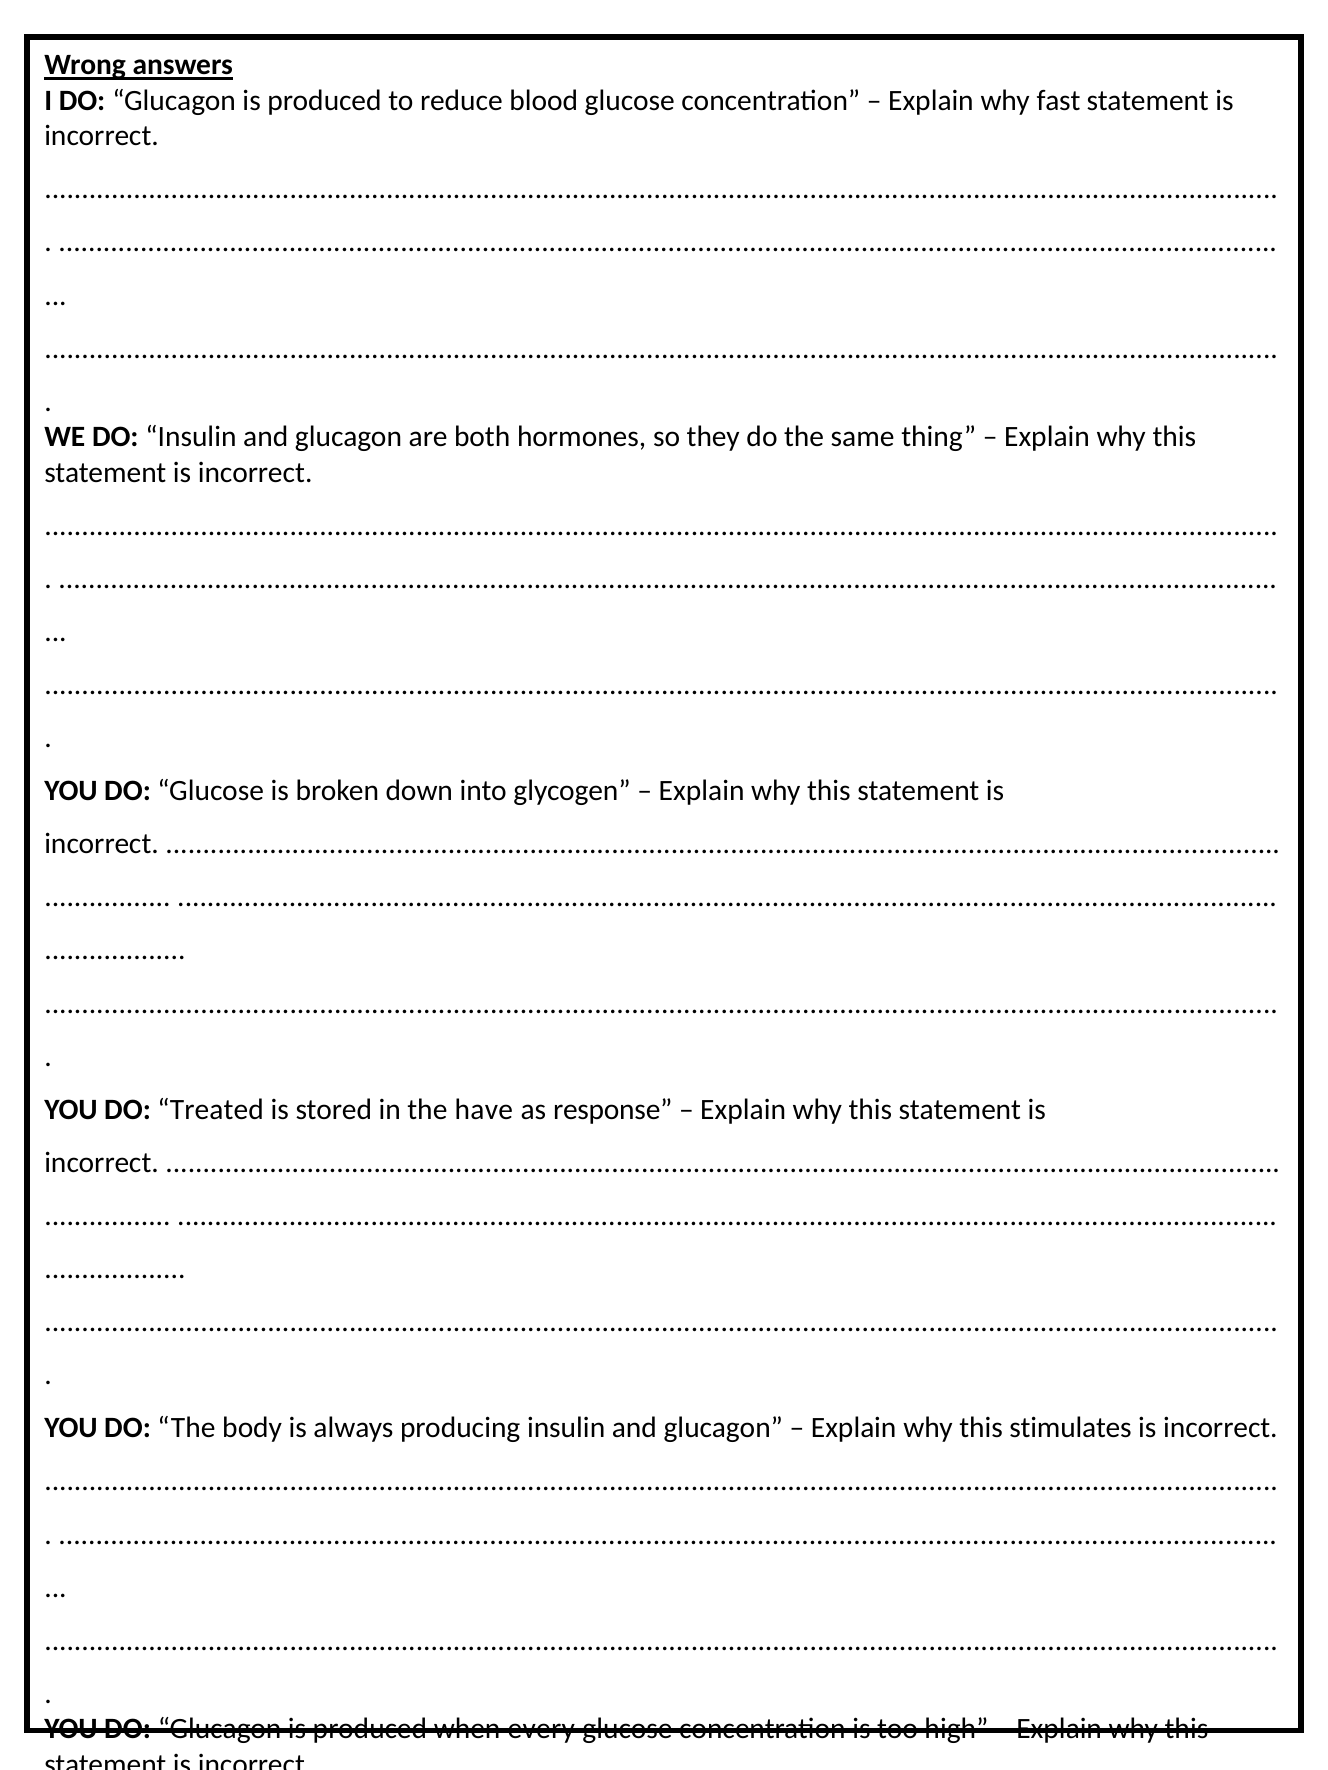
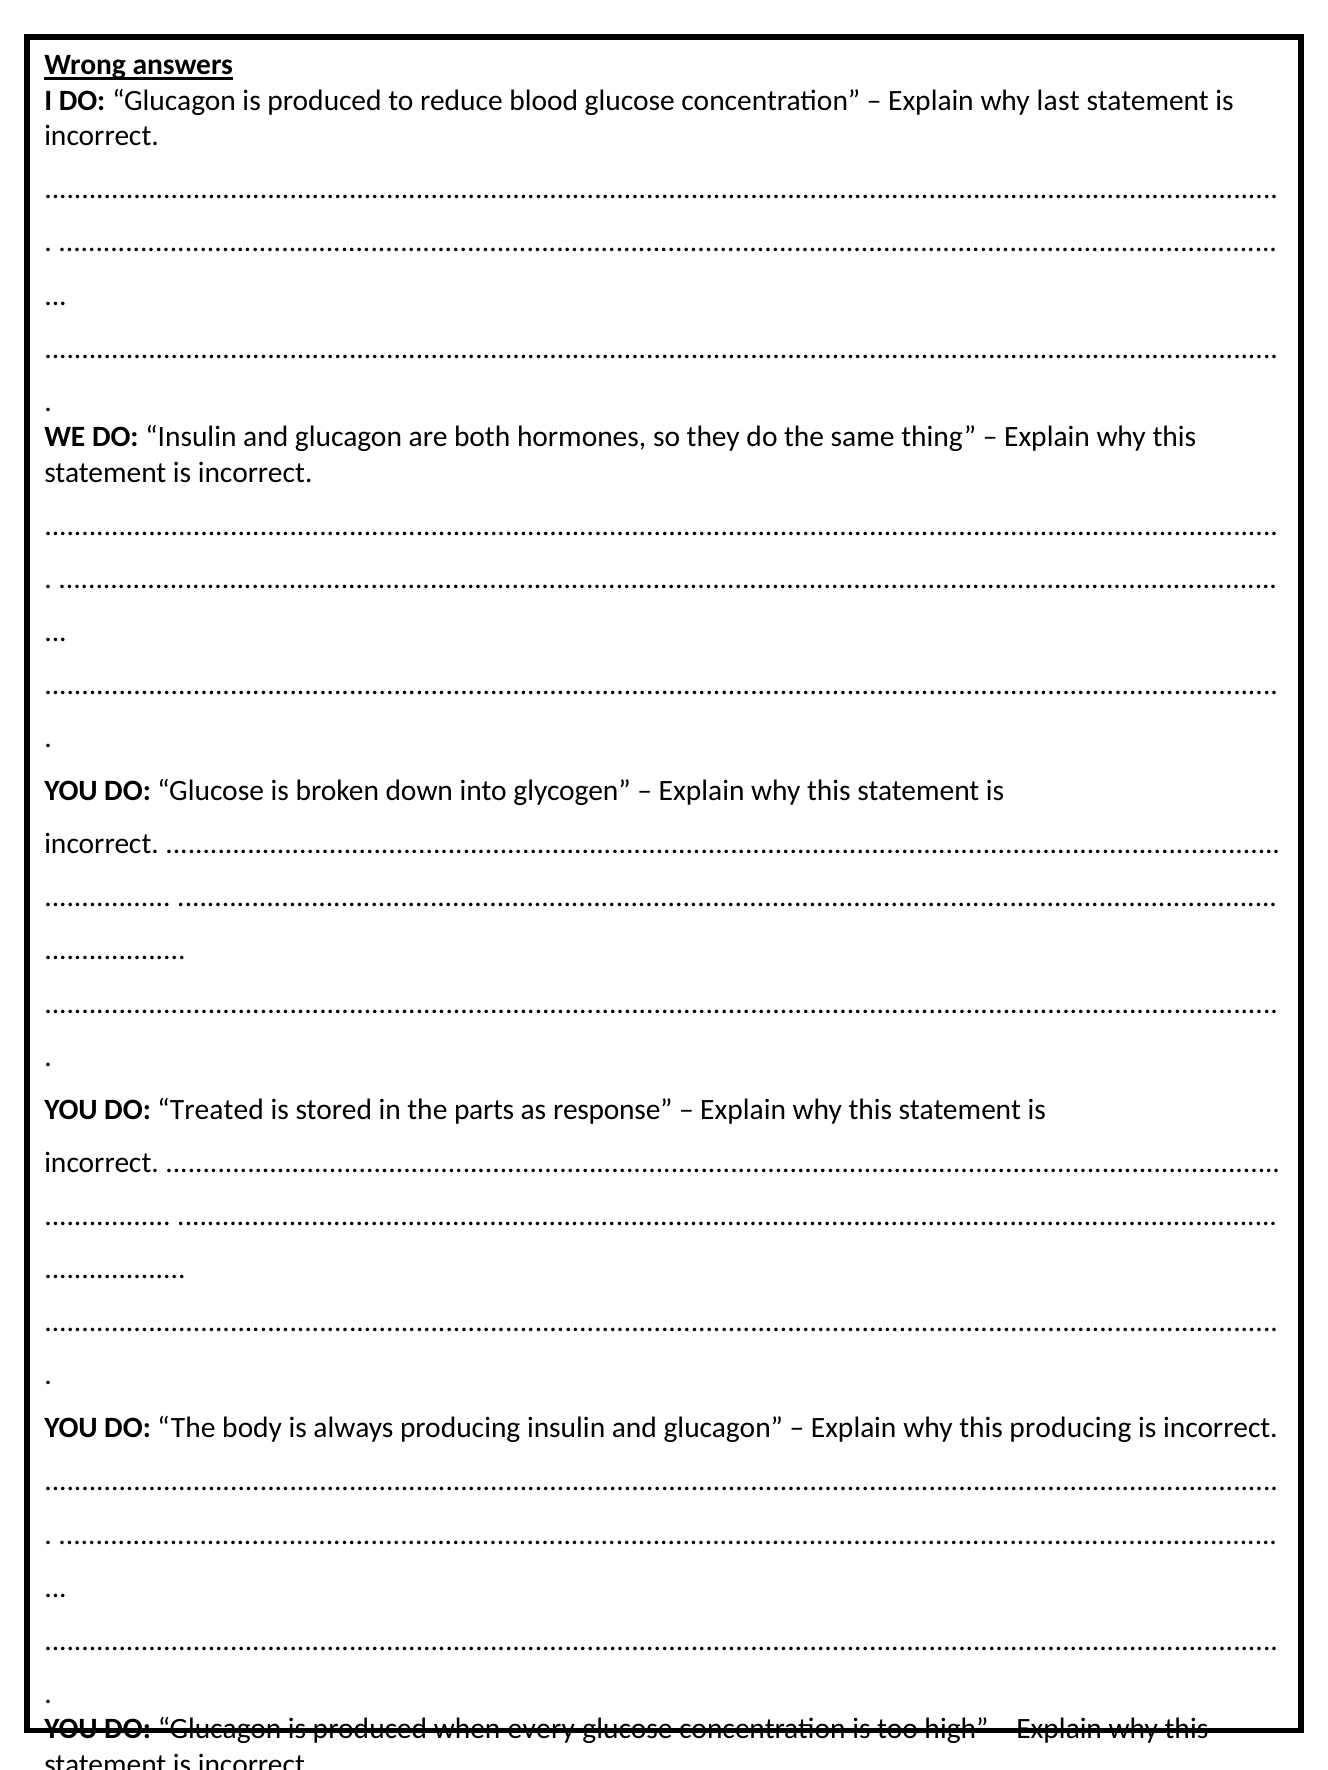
fast: fast -> last (1058, 101)
have: have -> parts (484, 1110)
this stimulates: stimulates -> producing (1070, 1429)
